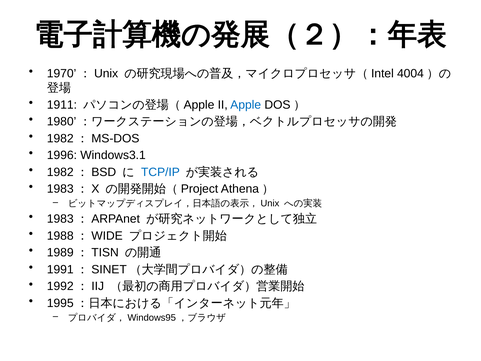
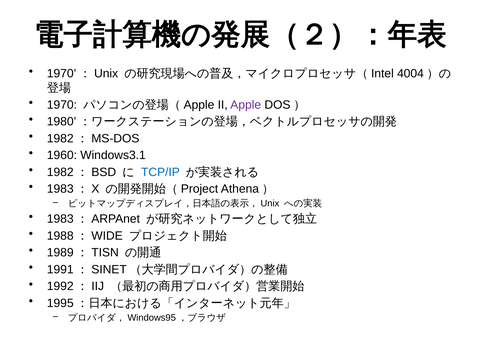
1911: 1911 -> 1970 (62, 105)
Apple colour: blue -> purple (246, 105)
1996: 1996 -> 1960 (62, 155)
